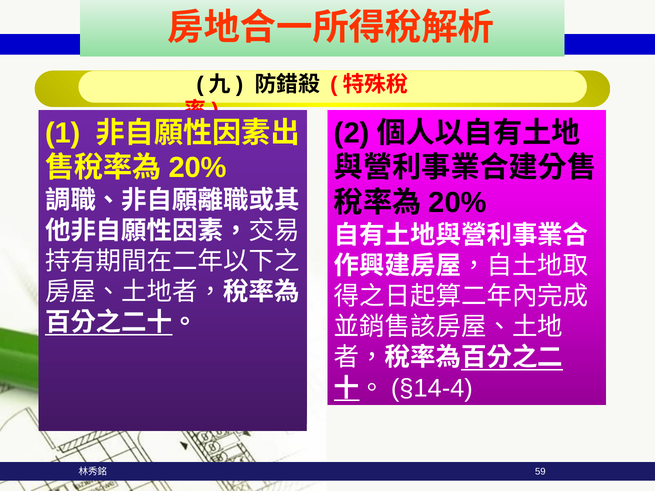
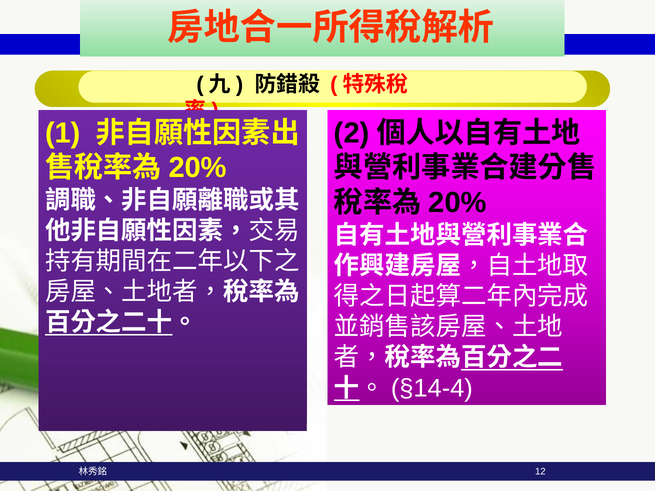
59: 59 -> 12 (540, 472)
